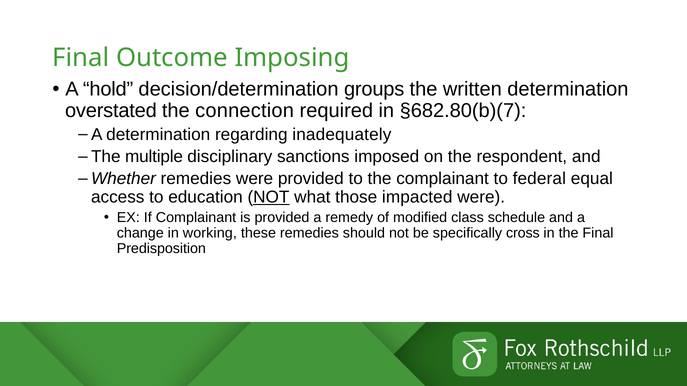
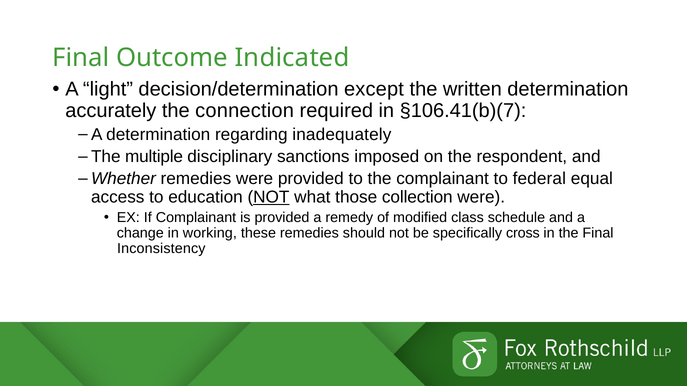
Imposing: Imposing -> Indicated (292, 58)
hold: hold -> light (108, 89)
groups: groups -> except (374, 89)
overstated: overstated -> accurately (111, 111)
§682.80(b)(7: §682.80(b)(7 -> §106.41(b)(7 (463, 111)
impacted: impacted -> collection (417, 197)
Predisposition: Predisposition -> Inconsistency (161, 249)
